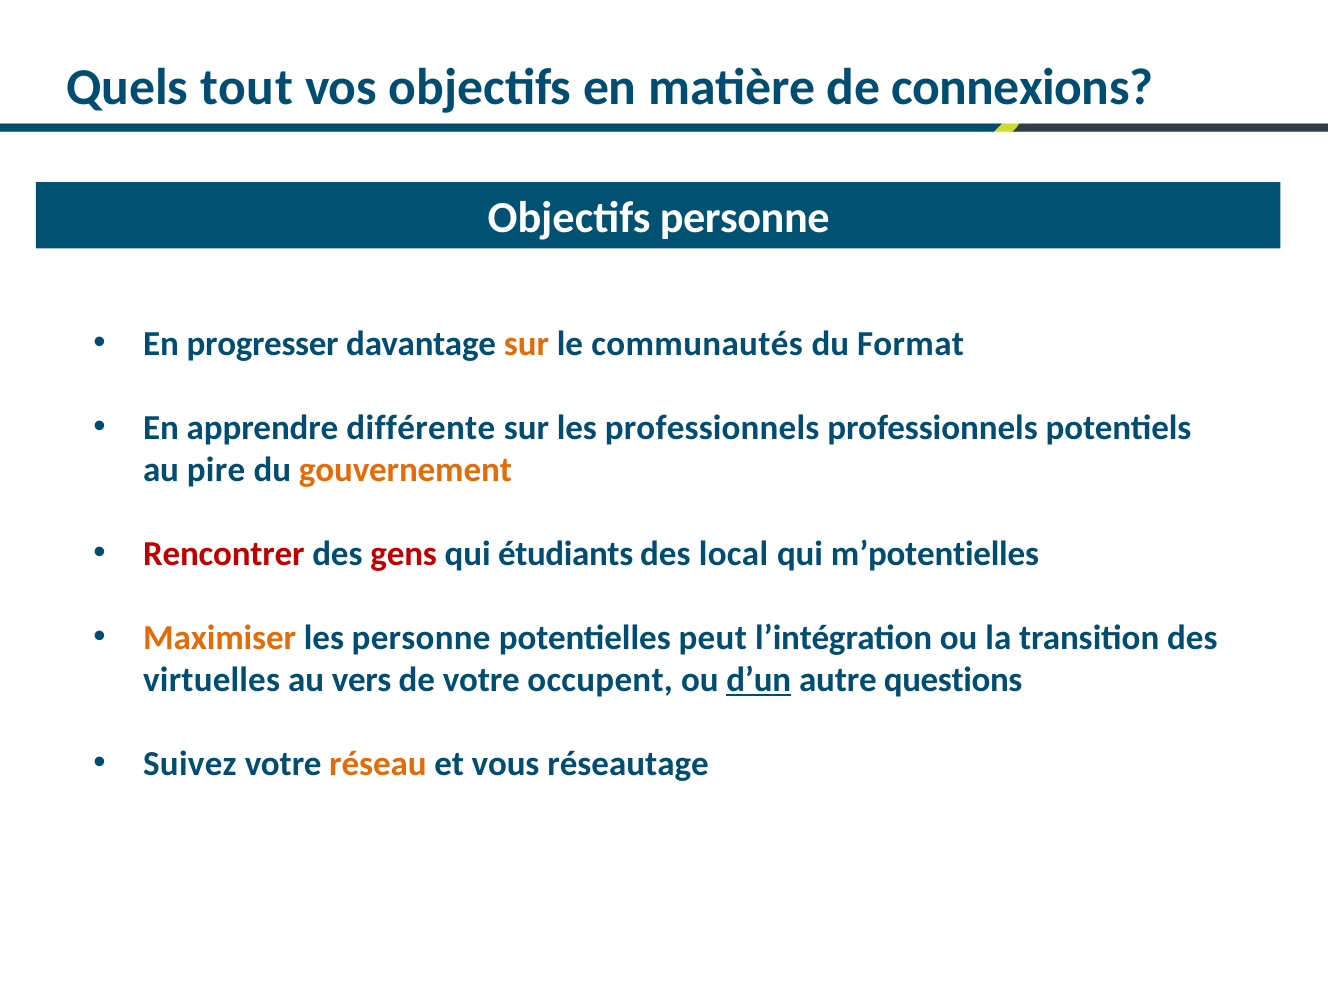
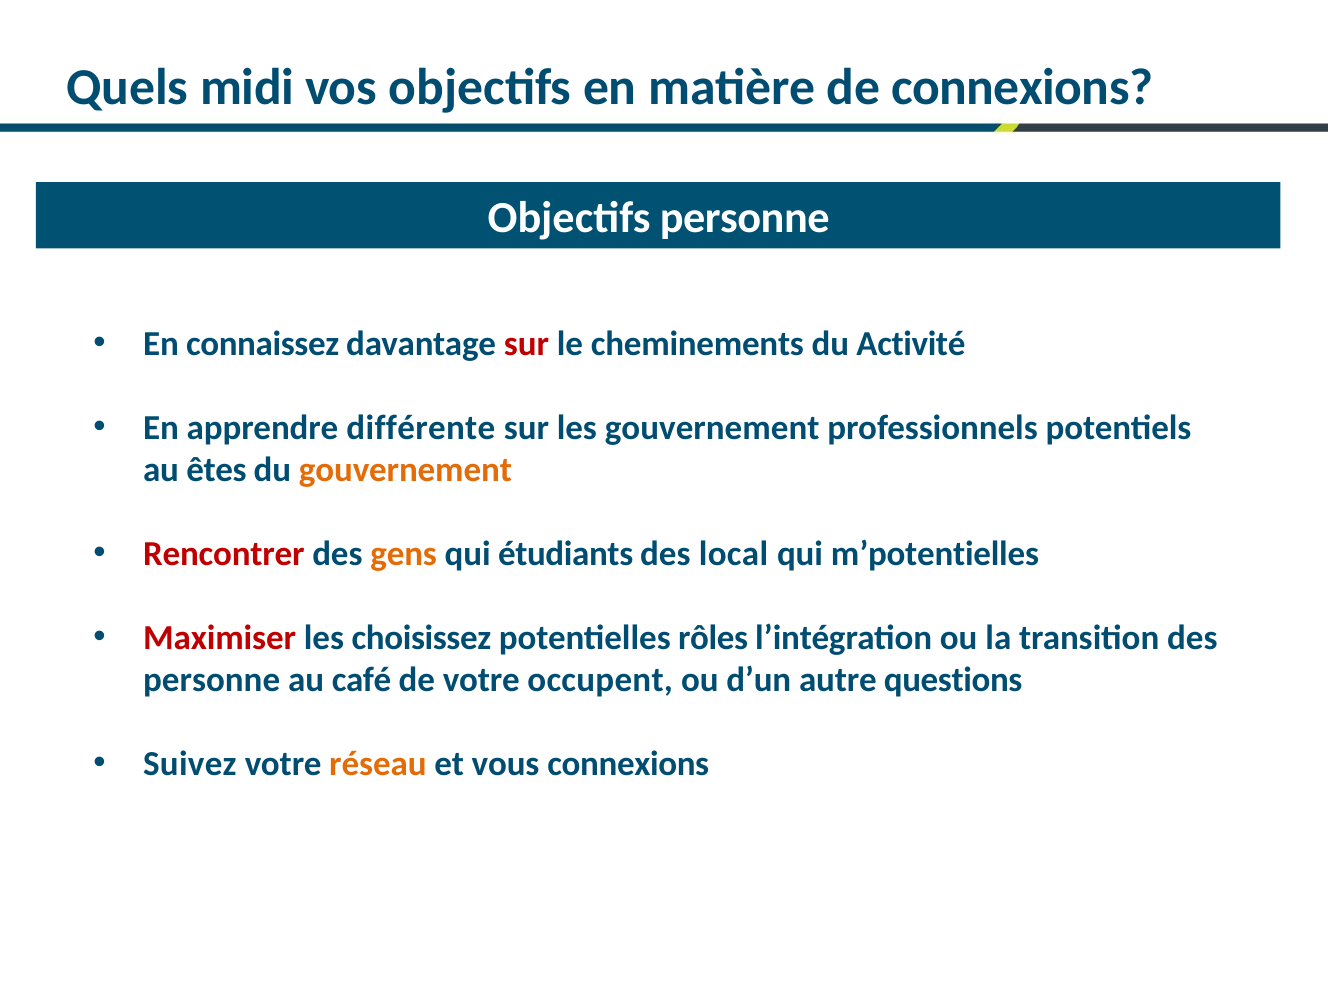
tout: tout -> midi (247, 87)
progresser: progresser -> connaissez (263, 344)
sur colour: orange -> red (526, 344)
communautés: communautés -> cheminements (697, 344)
Format: Format -> Activité (911, 344)
les professionnels: professionnels -> gouvernement (712, 428)
pire: pire -> êtes (216, 470)
gens colour: red -> orange (404, 554)
Maximiser colour: orange -> red (220, 638)
les personne: personne -> choisissez (421, 638)
peut: peut -> rôles (713, 638)
virtuelles: virtuelles -> personne (212, 680)
vers: vers -> café (362, 680)
d’un underline: present -> none (759, 680)
vous réseautage: réseautage -> connexions (628, 764)
